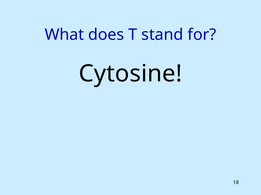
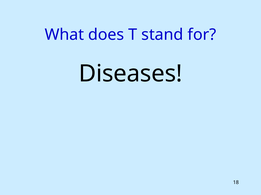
Cytosine: Cytosine -> Diseases (131, 74)
